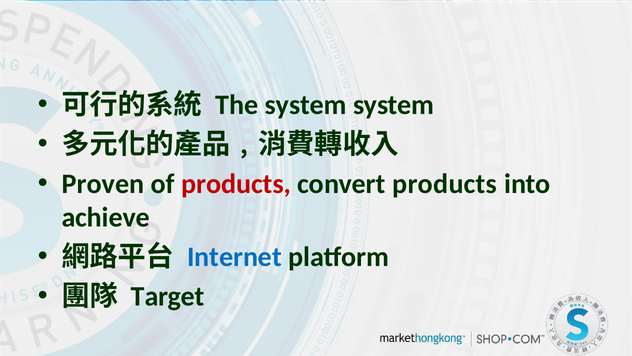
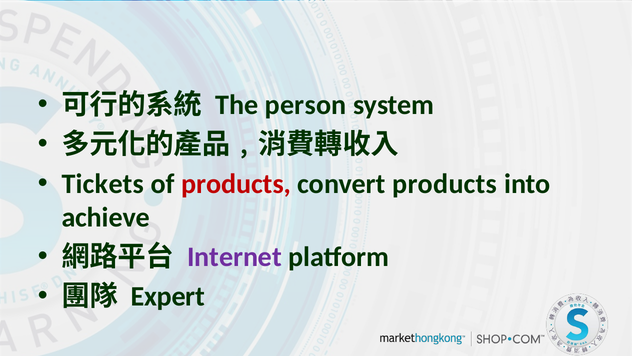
The system: system -> person (306, 105)
Proven: Proven -> Tickets (103, 184)
Internet colour: blue -> purple (234, 257)
Target: Target -> Expert (168, 296)
